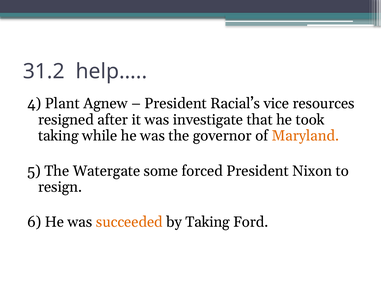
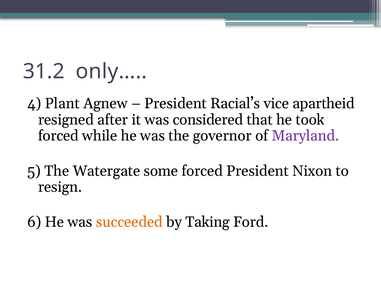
help…: help… -> only… (111, 71)
resources: resources -> apartheid (324, 104)
investigate: investigate -> considered (208, 120)
taking: taking -> forced (58, 136)
Maryland colour: orange -> purple (305, 136)
